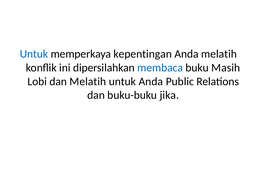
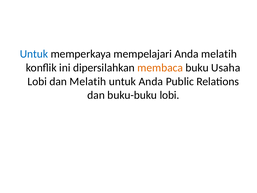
kepentingan: kepentingan -> mempelajari (143, 54)
membaca colour: blue -> orange (160, 68)
Masih: Masih -> Usaha (226, 68)
buku-buku jika: jika -> lobi (169, 95)
